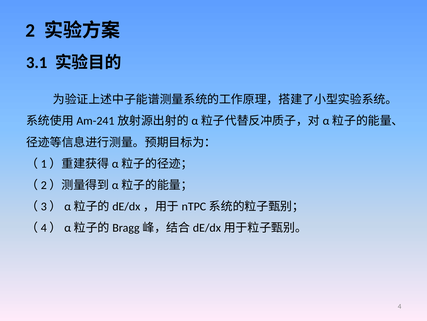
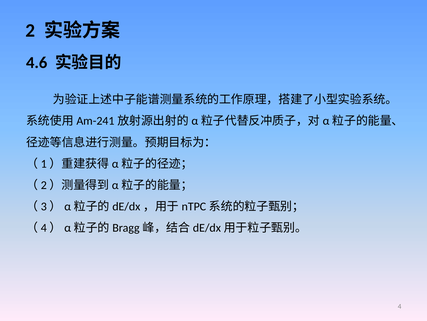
3.1: 3.1 -> 4.6 (37, 62)
